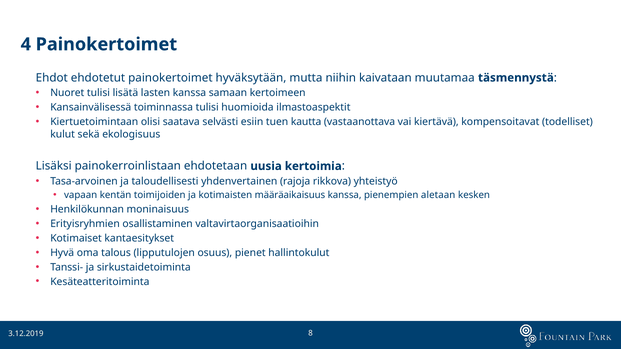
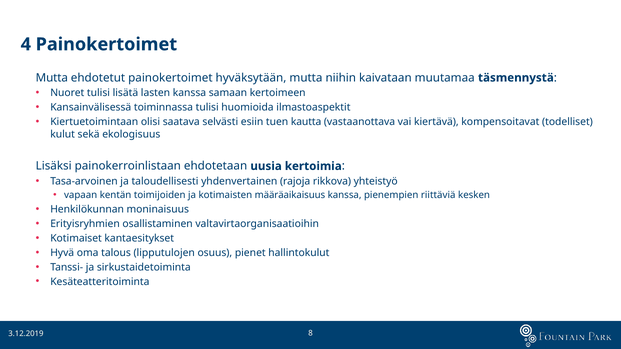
Ehdot: Ehdot -> Mutta (52, 78)
aletaan: aletaan -> riittäviä (438, 195)
